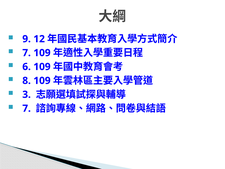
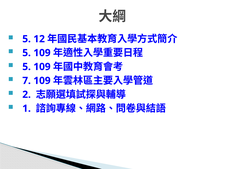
9: 9 -> 5 (27, 39)
7: 7 -> 5 (27, 53)
6: 6 -> 5 (27, 67)
8: 8 -> 7 (27, 81)
3: 3 -> 2 (27, 94)
7: 7 -> 1 (27, 108)
